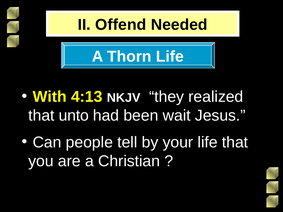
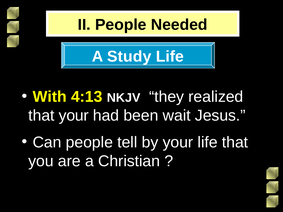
II Offend: Offend -> People (121, 25)
Thorn: Thorn -> Study (129, 57)
that unto: unto -> your (74, 116)
